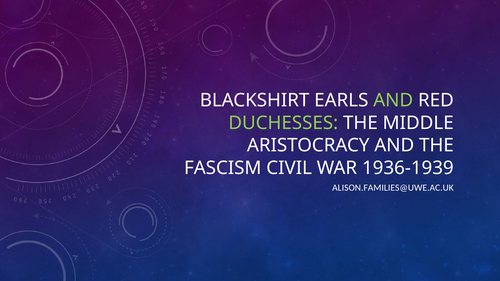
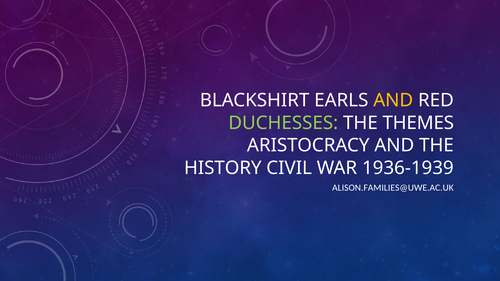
AND colour: light green -> yellow (393, 101)
MIDDLE: MIDDLE -> THEMES (418, 123)
FASCISM: FASCISM -> HISTORY (223, 168)
